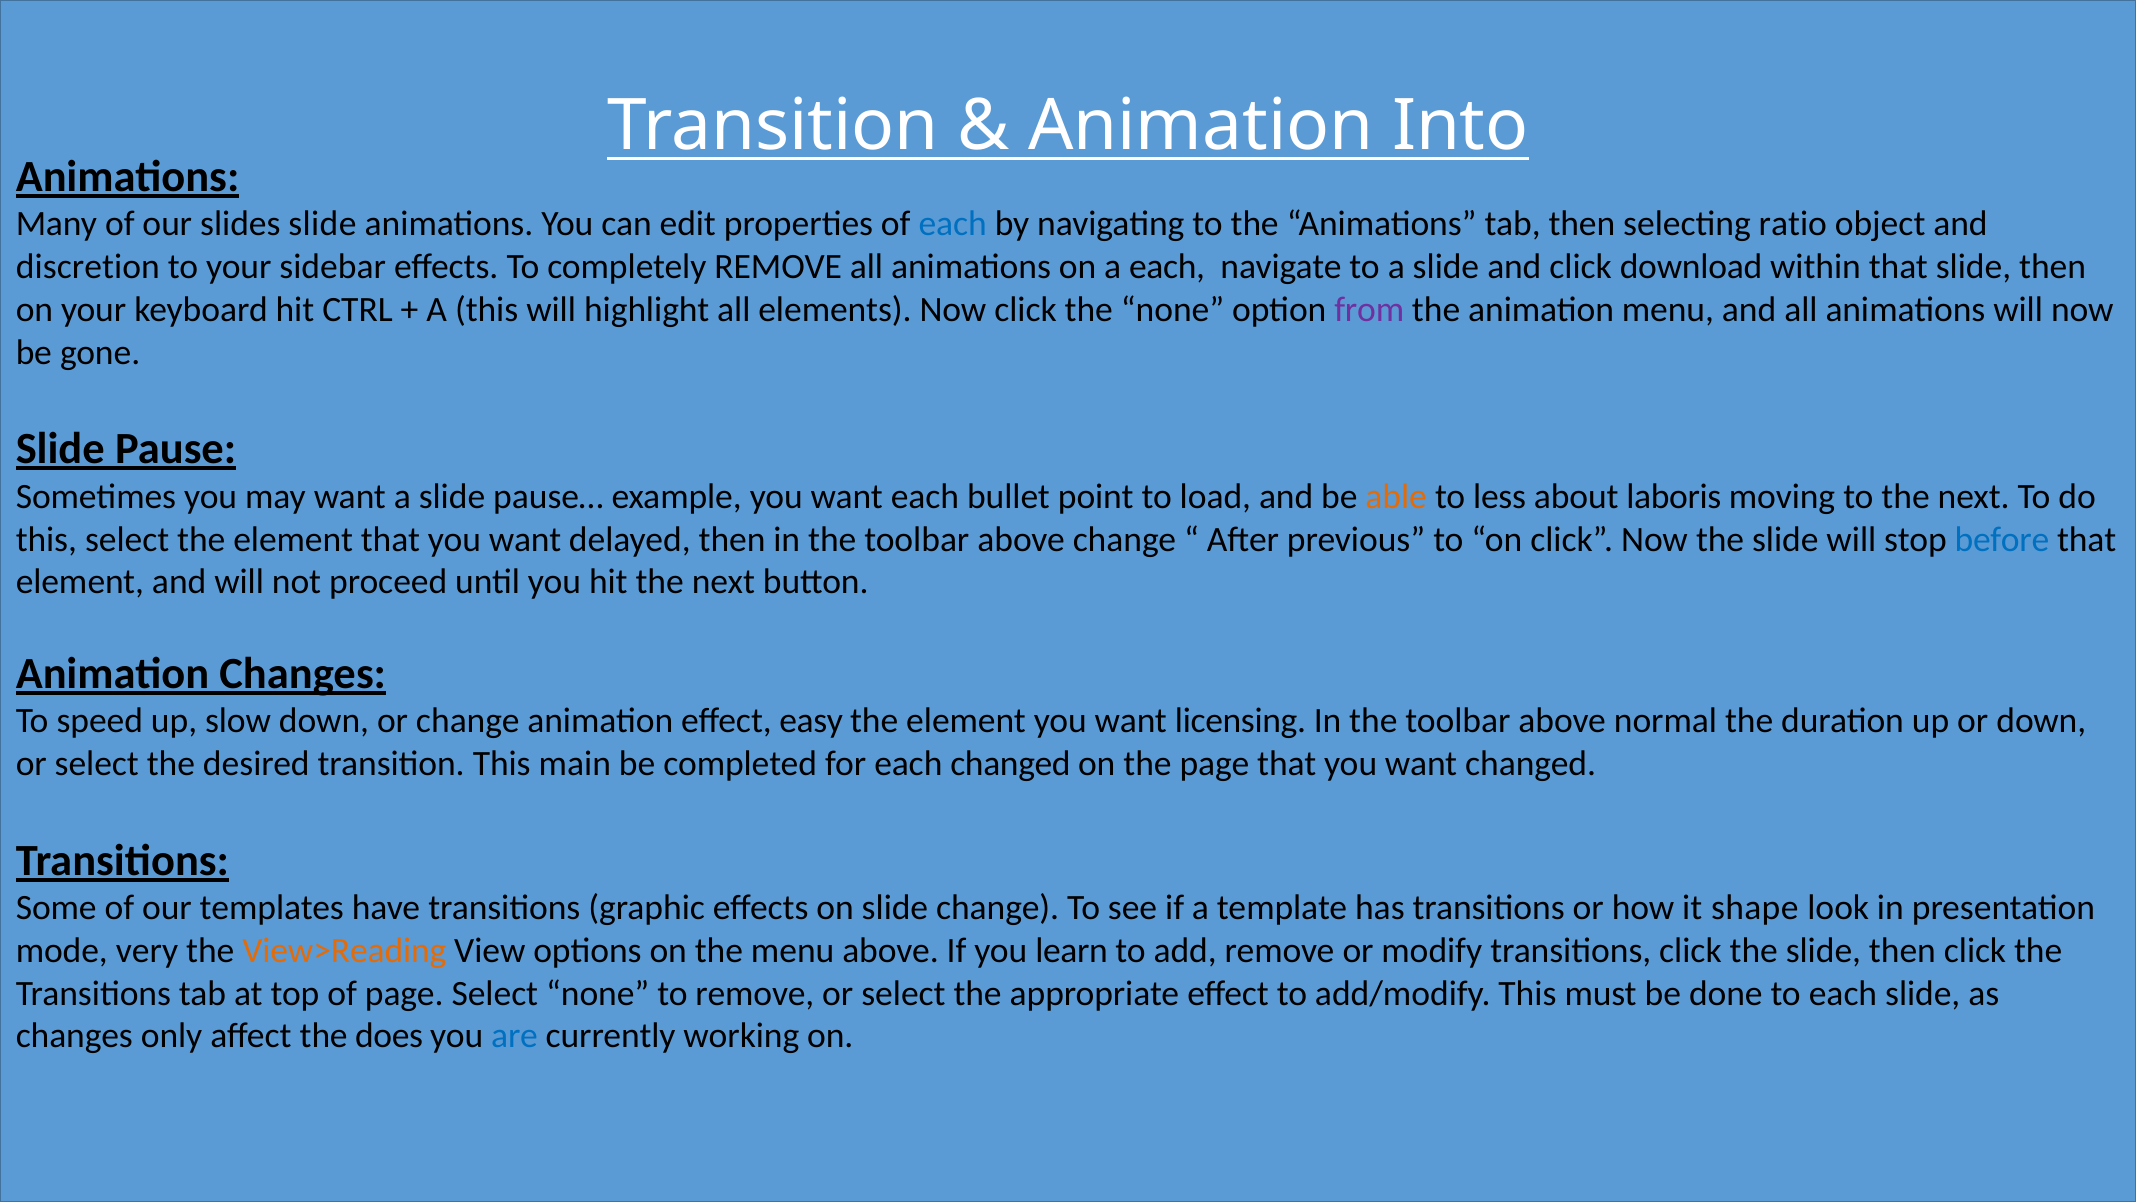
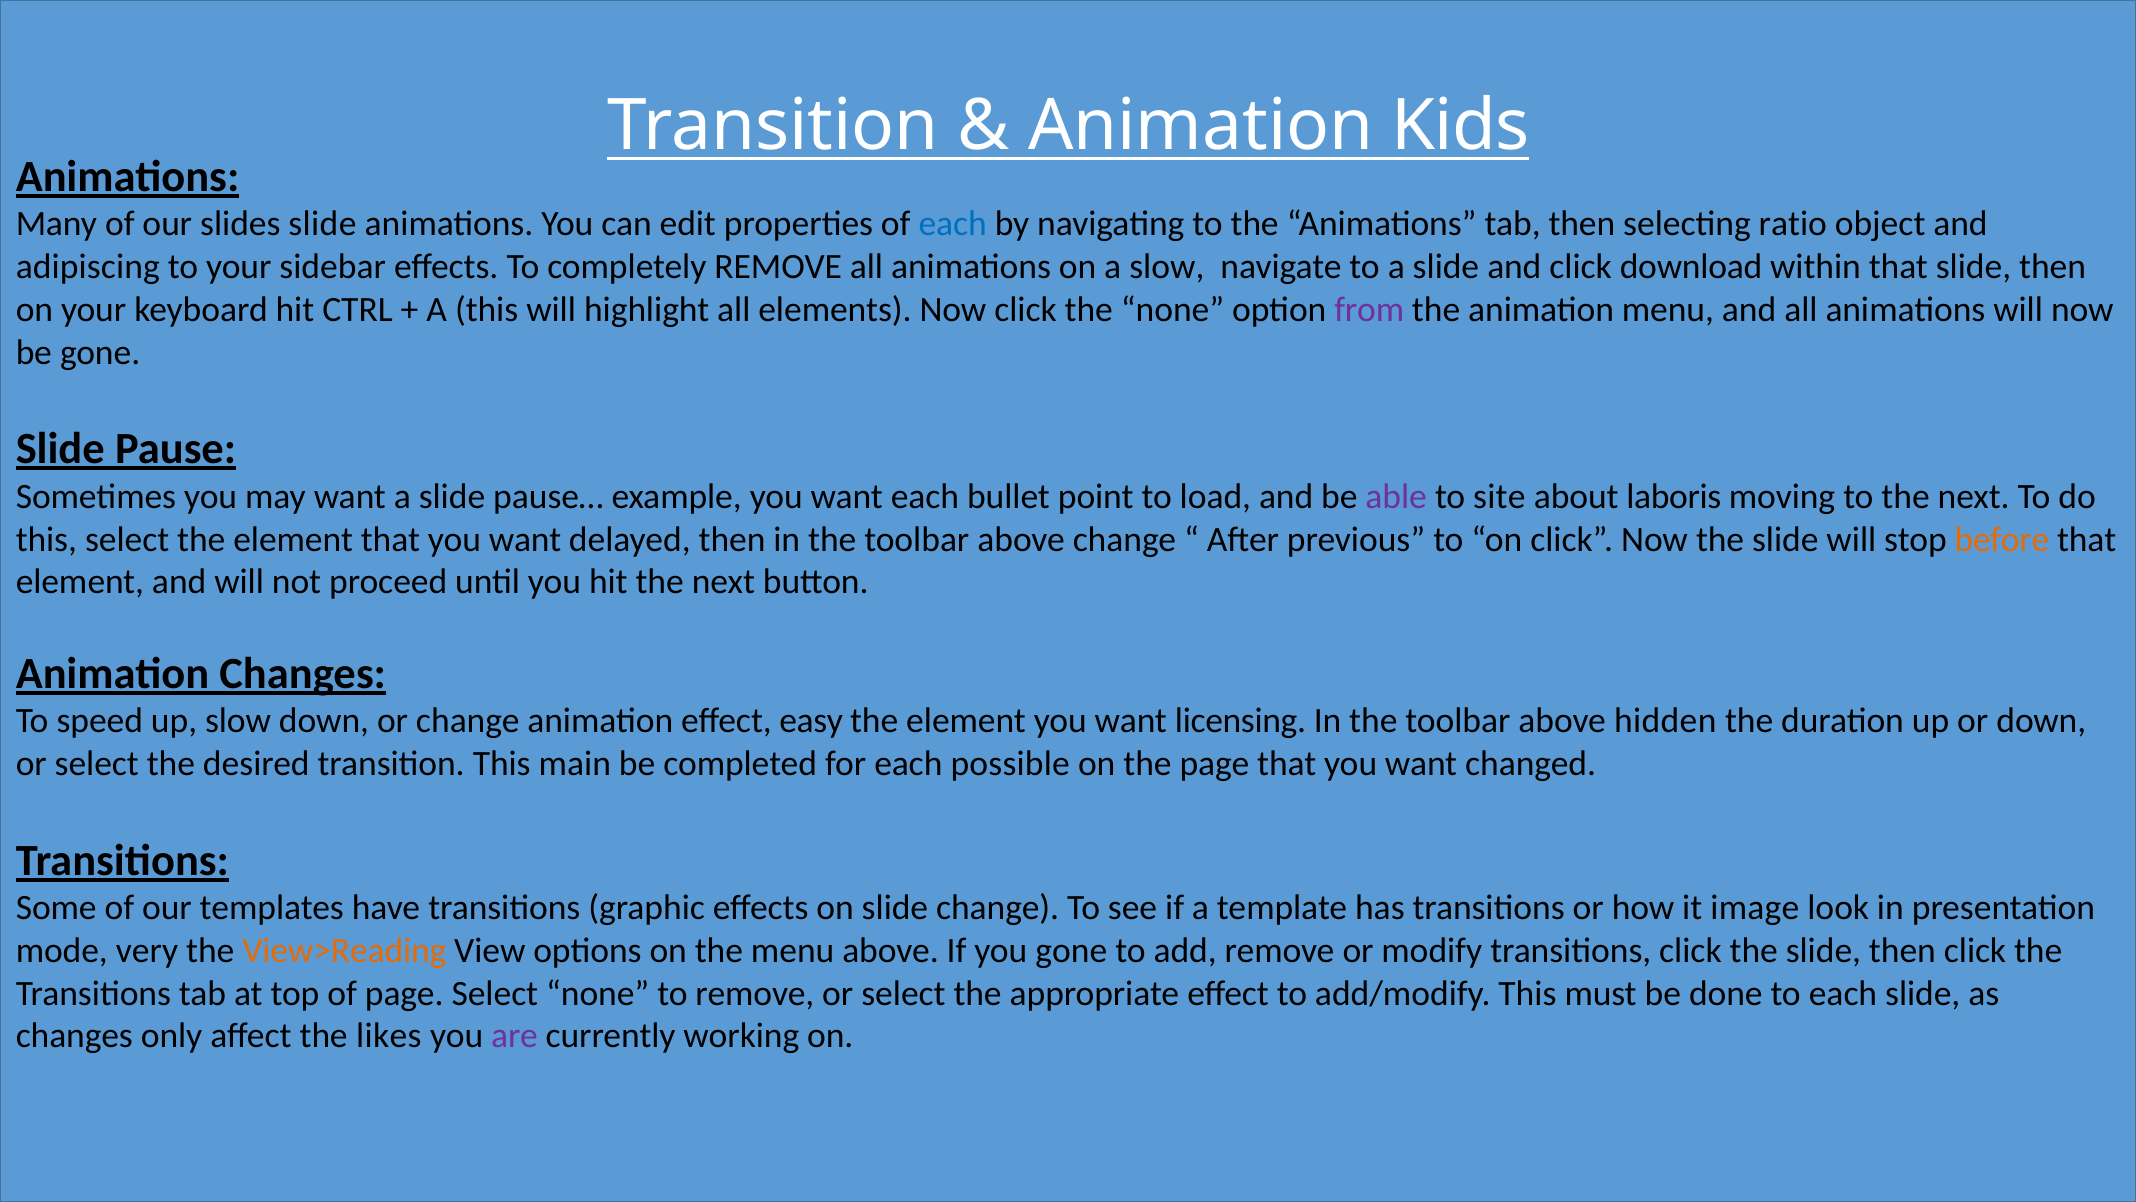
Into: Into -> Kids (1461, 126)
discretion: discretion -> adipiscing (88, 267)
a each: each -> slow (1167, 267)
able colour: orange -> purple (1396, 496)
less: less -> site (1499, 496)
before colour: blue -> orange (2002, 539)
normal: normal -> hidden (1665, 721)
each changed: changed -> possible (1010, 763)
shape: shape -> image (1755, 908)
you learn: learn -> gone (1071, 950)
does: does -> likes (389, 1036)
are colour: blue -> purple (515, 1036)
